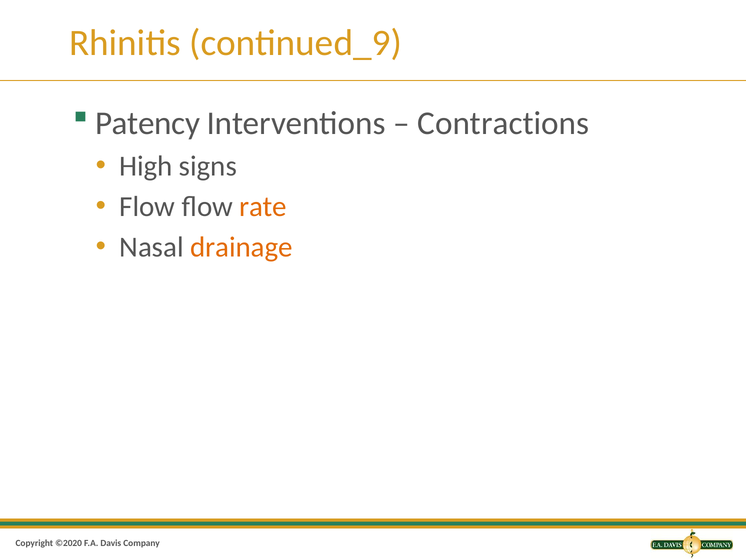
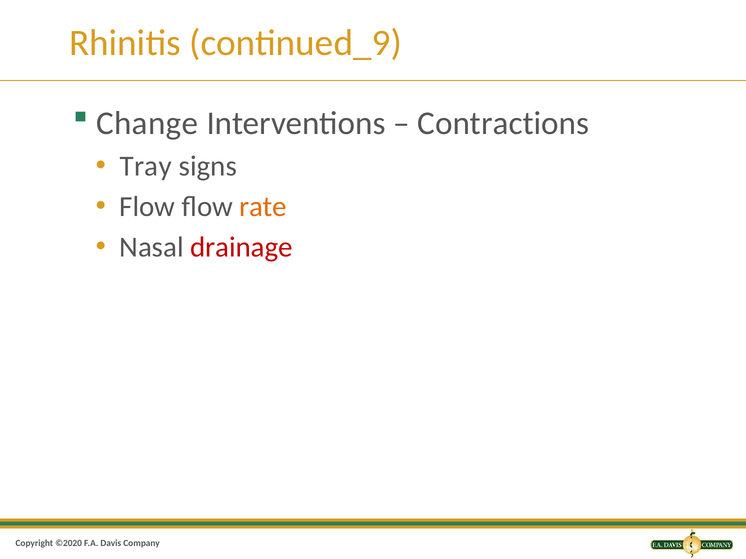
Patency: Patency -> Change (147, 123)
High: High -> Tray (146, 166)
drainage colour: orange -> red (241, 248)
